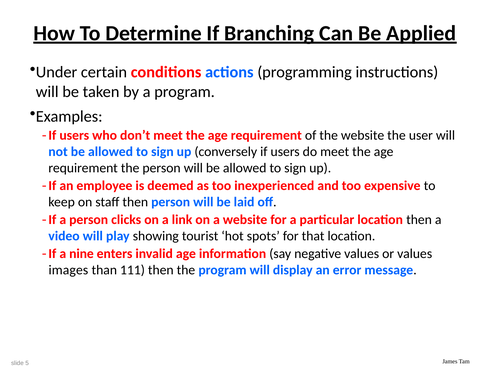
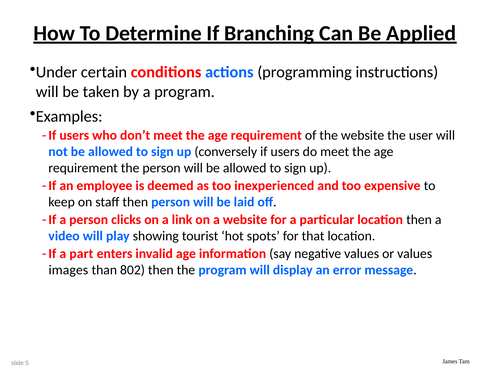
nine: nine -> part (81, 254)
111: 111 -> 802 (132, 270)
